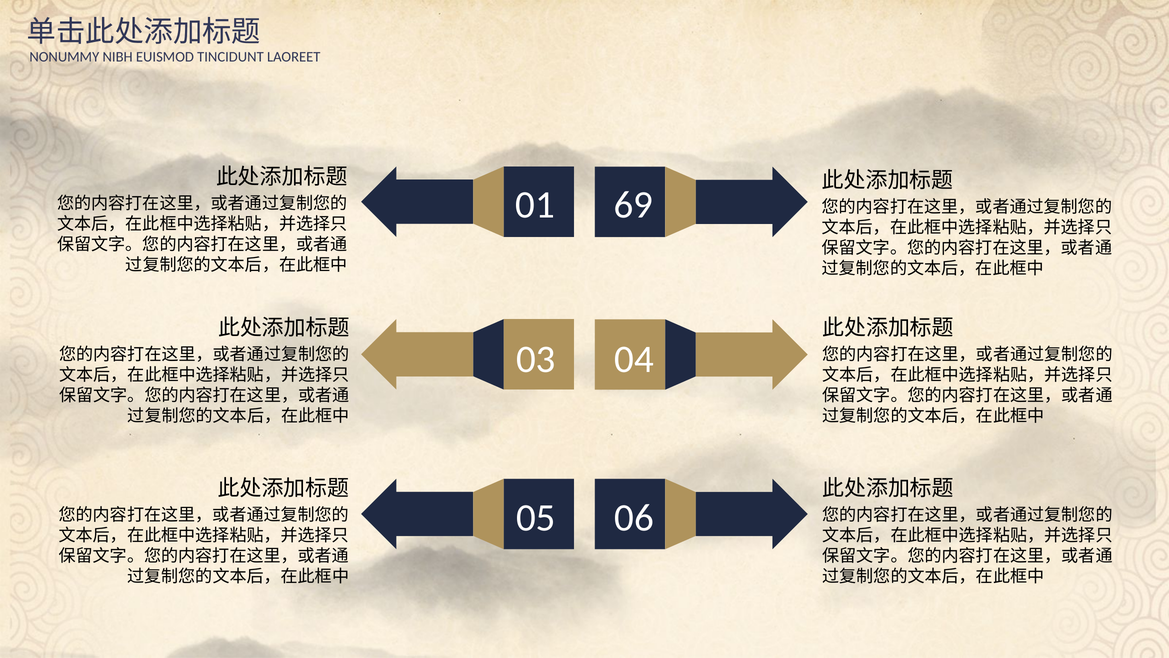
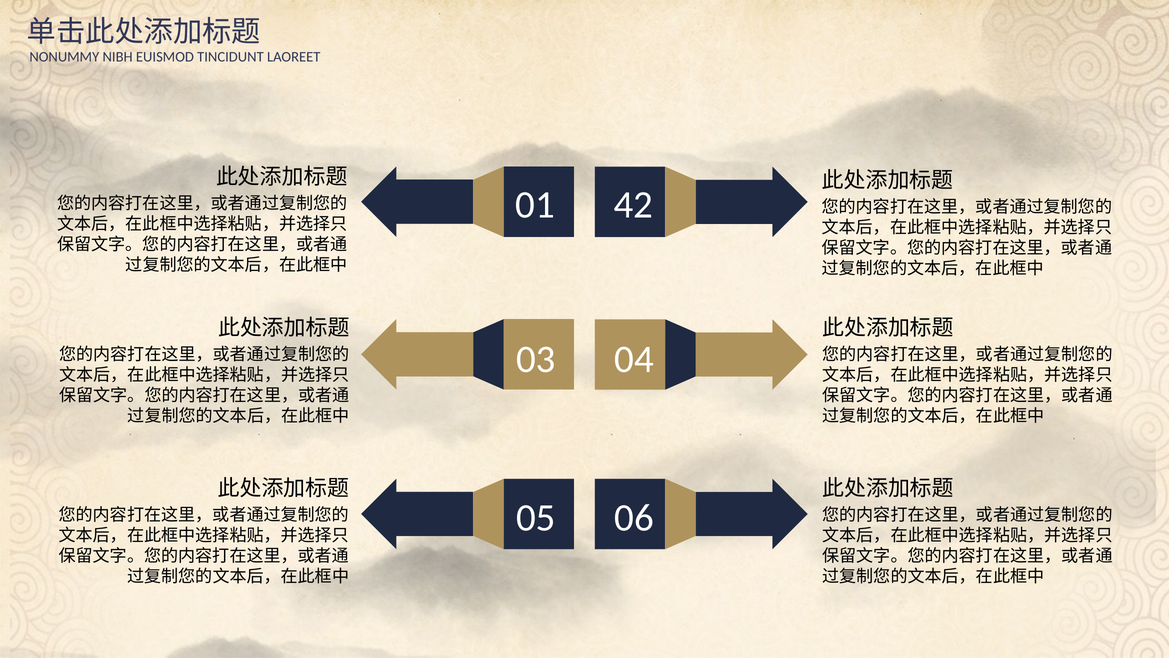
69: 69 -> 42 (633, 205)
